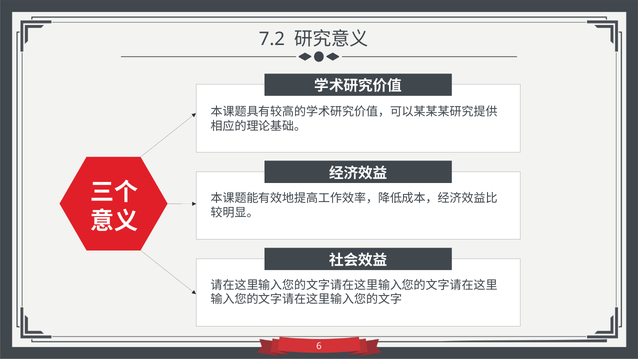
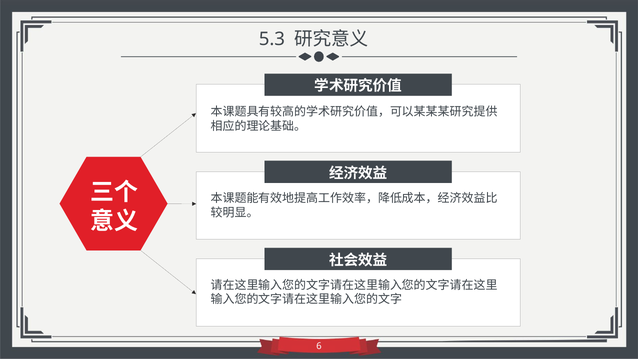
7.2: 7.2 -> 5.3 (272, 39)
